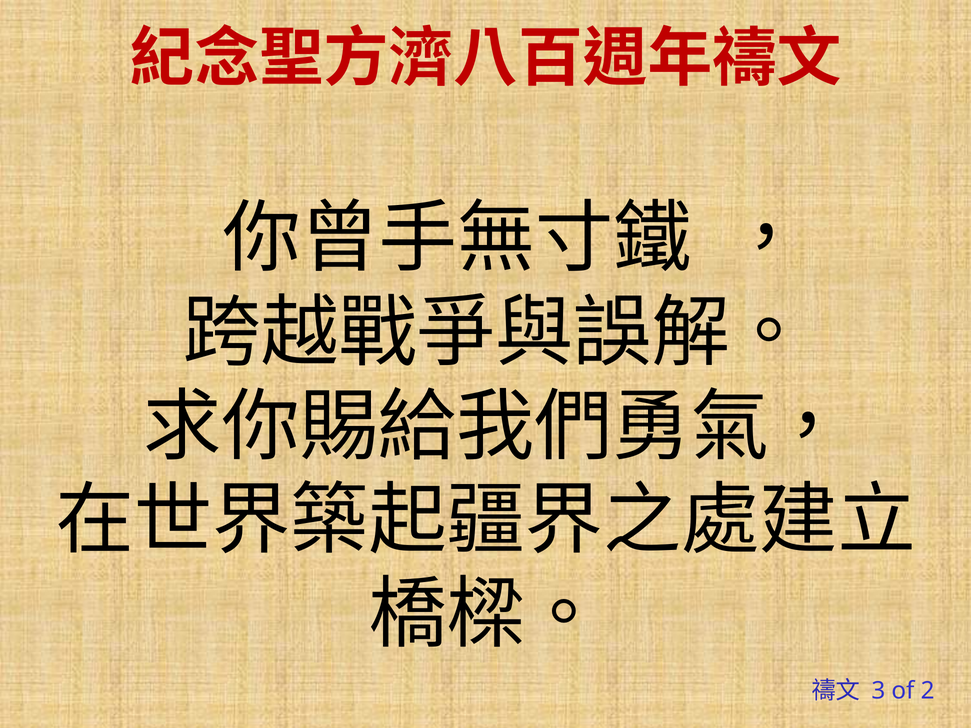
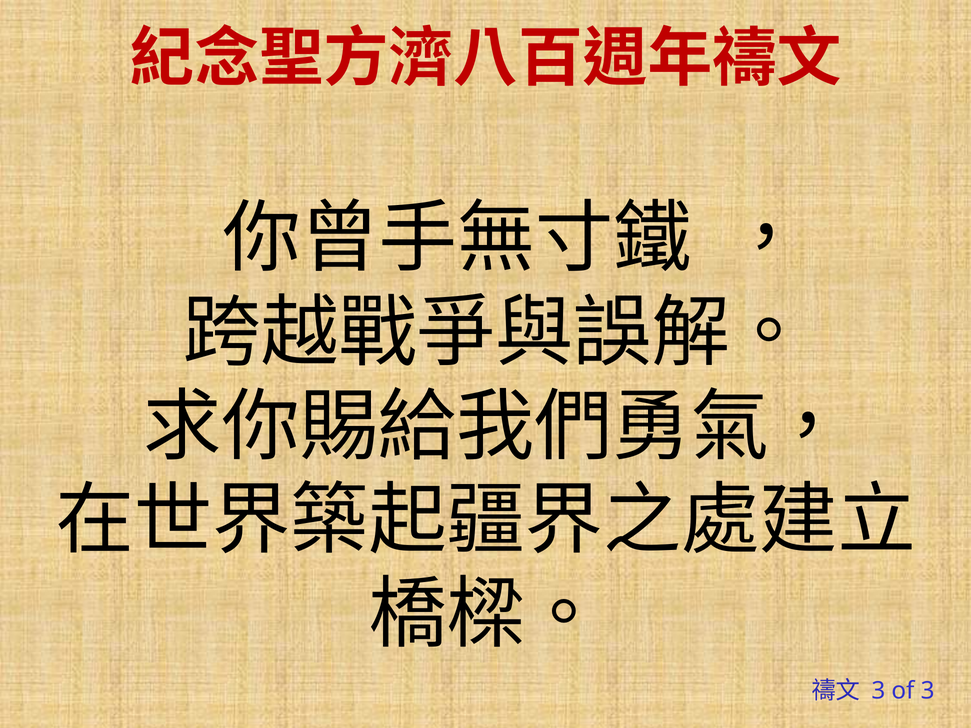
of 2: 2 -> 3 (928, 691)
